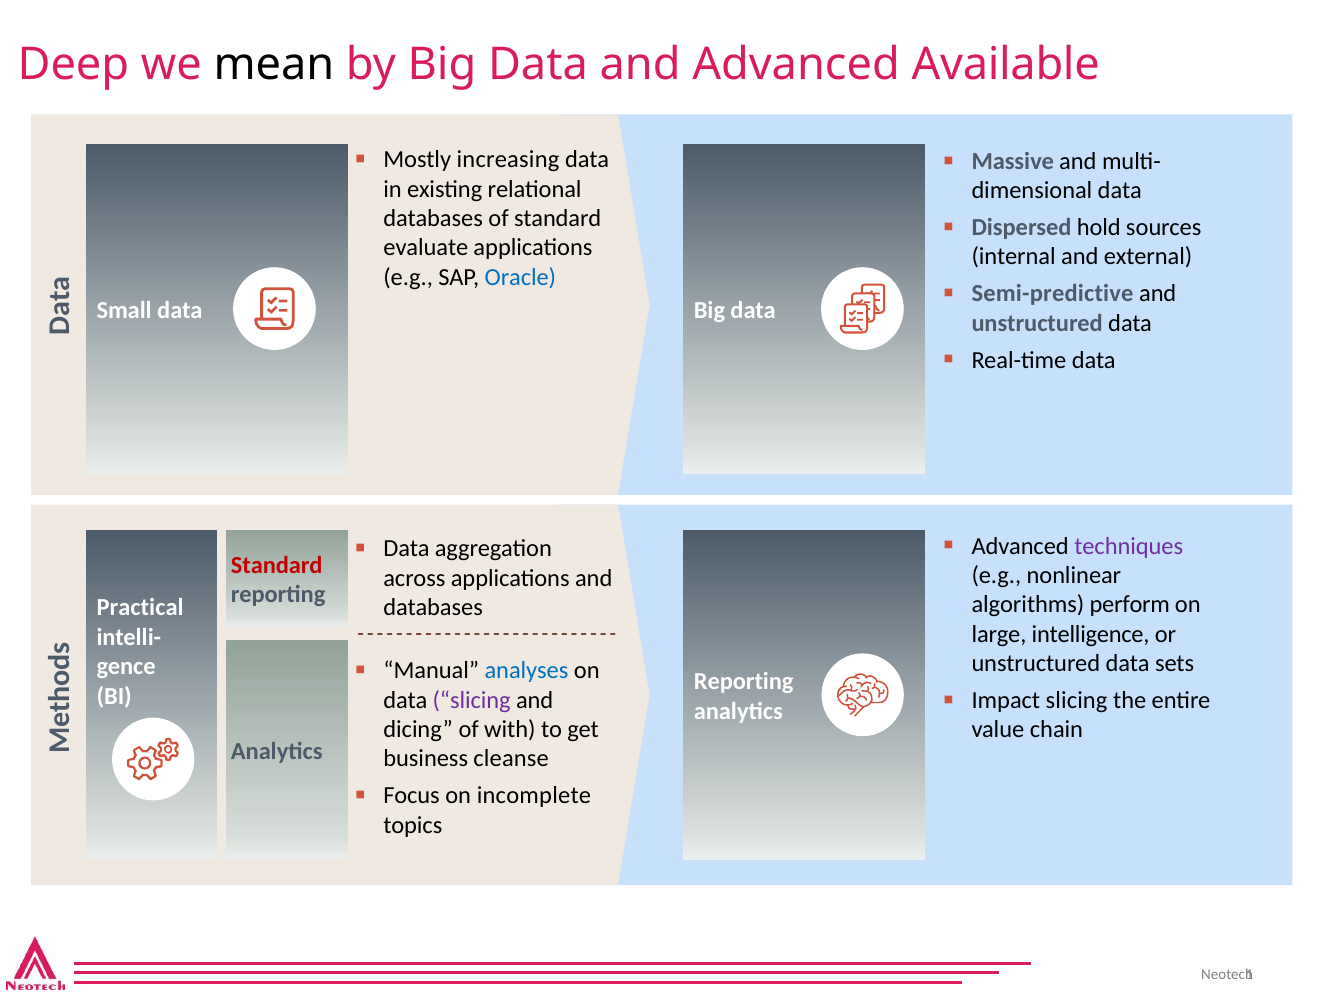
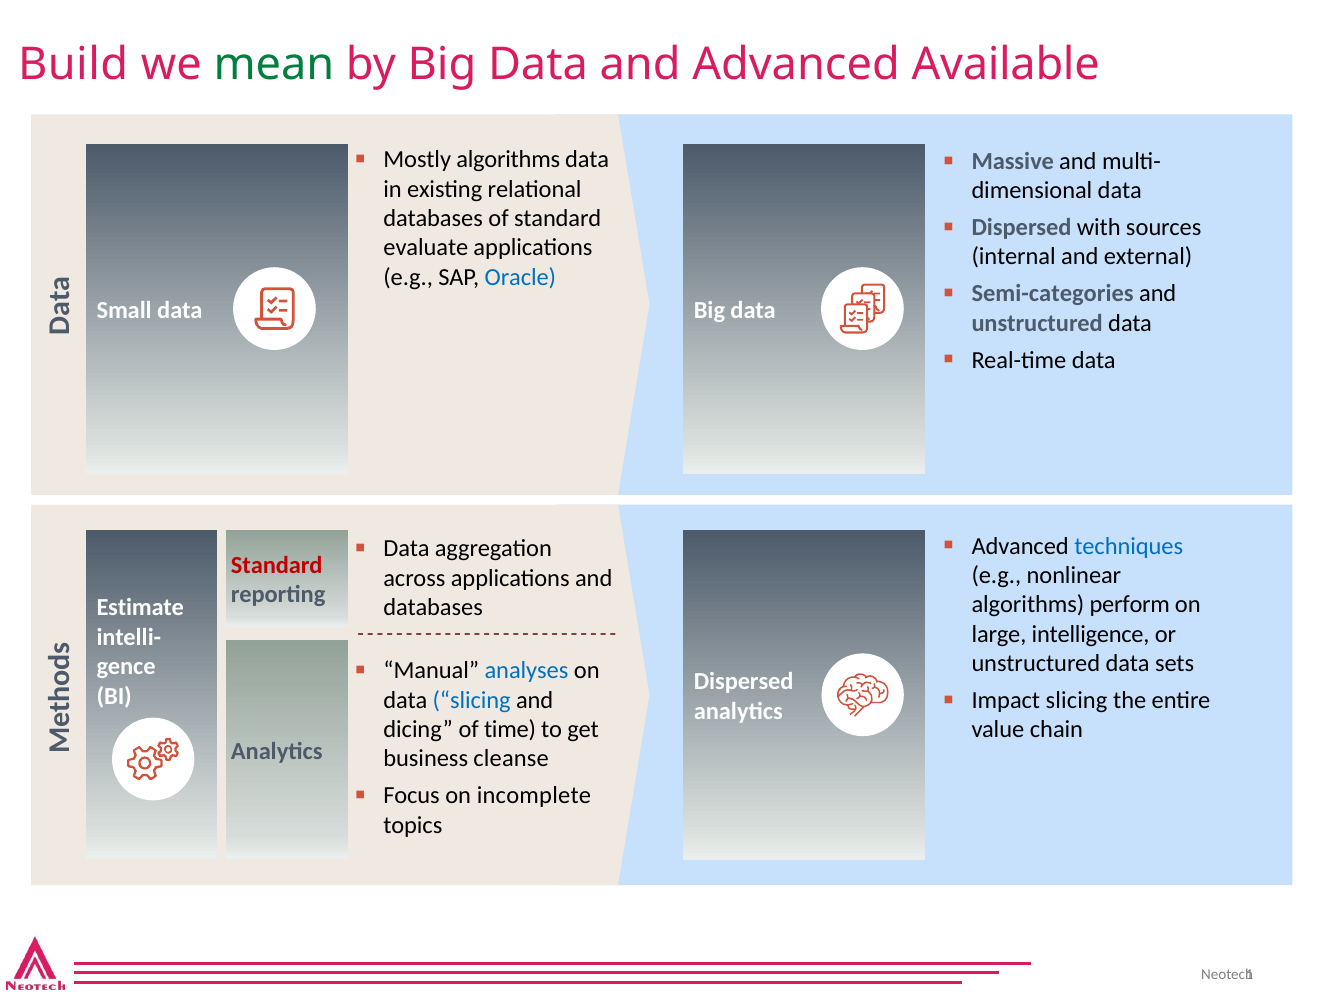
Deep: Deep -> Build (73, 64)
mean colour: black -> green (274, 64)
Mostly increasing: increasing -> algorithms (508, 160)
hold: hold -> with (1099, 227)
Semi-predictive: Semi-predictive -> Semi-categories (1053, 294)
techniques colour: purple -> blue (1129, 546)
Practical: Practical -> Estimate (140, 607)
Reporting: Reporting -> Dispersed (744, 681)
slicing colour: purple -> blue (472, 700)
with: with -> time (510, 729)
